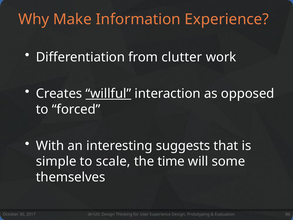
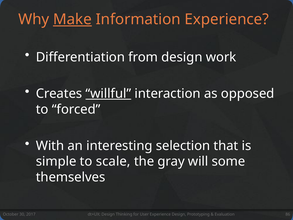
Make underline: none -> present (72, 19)
from clutter: clutter -> design (182, 57)
suggests: suggests -> selection (183, 146)
time: time -> gray (171, 161)
